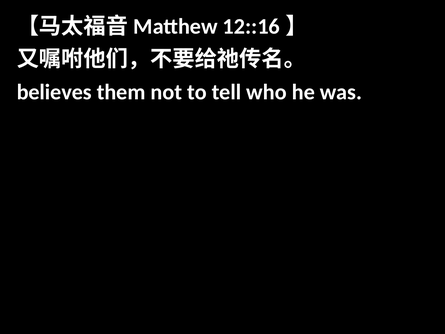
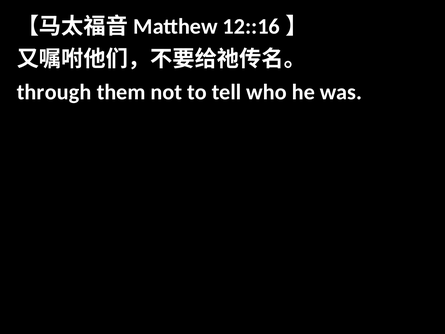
believes: believes -> through (54, 92)
